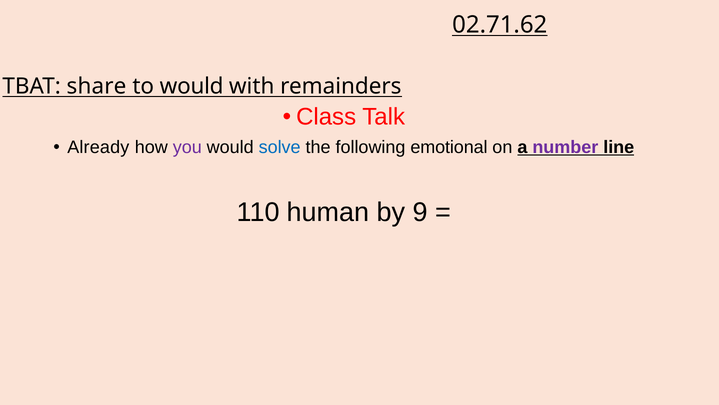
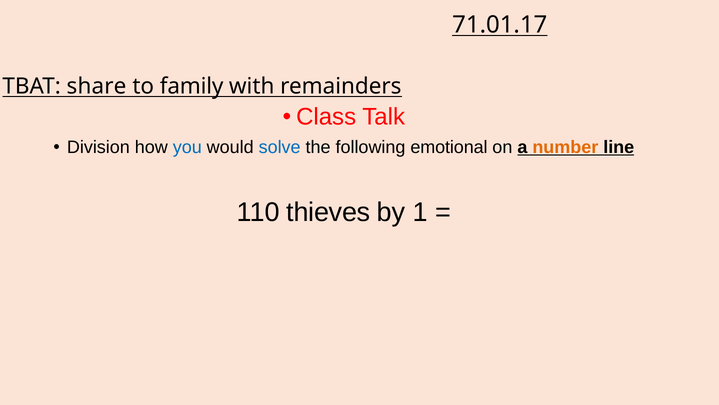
02.71.62: 02.71.62 -> 71.01.17 (500, 25)
to would: would -> family (192, 86)
Already: Already -> Division (98, 147)
you colour: purple -> blue (187, 147)
number colour: purple -> orange (565, 147)
human: human -> thieves (328, 212)
9: 9 -> 1 (420, 212)
